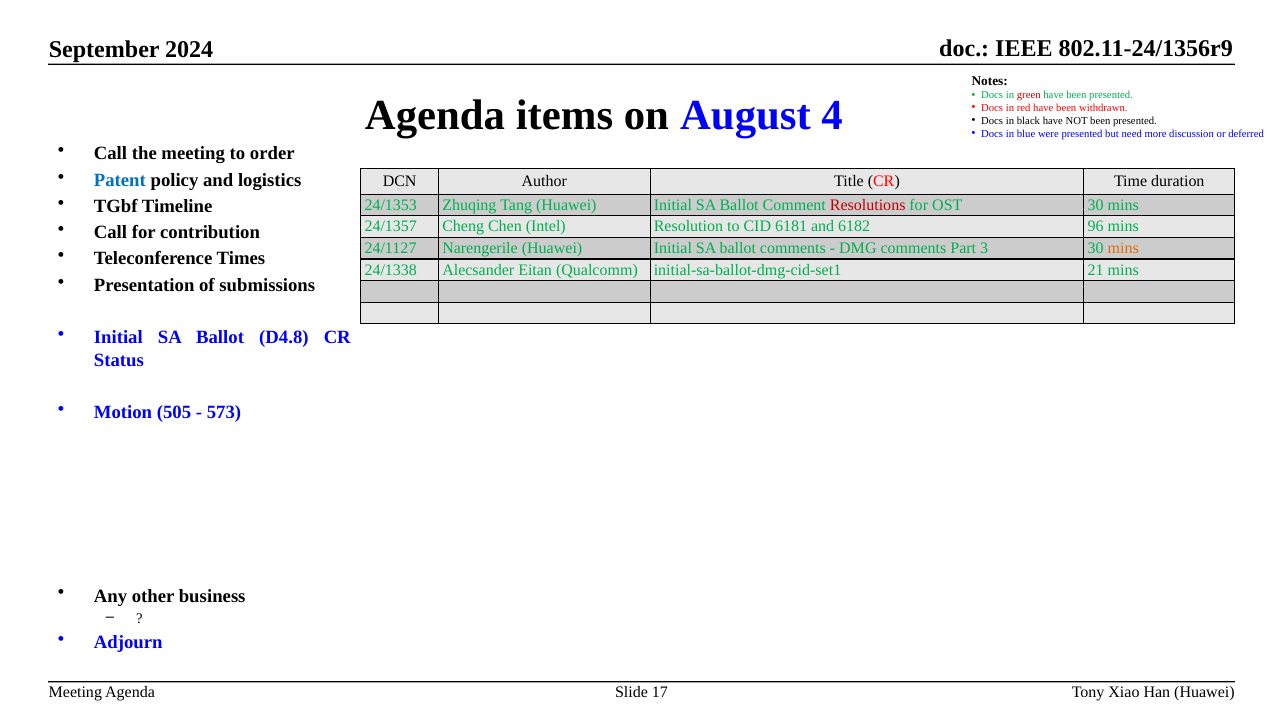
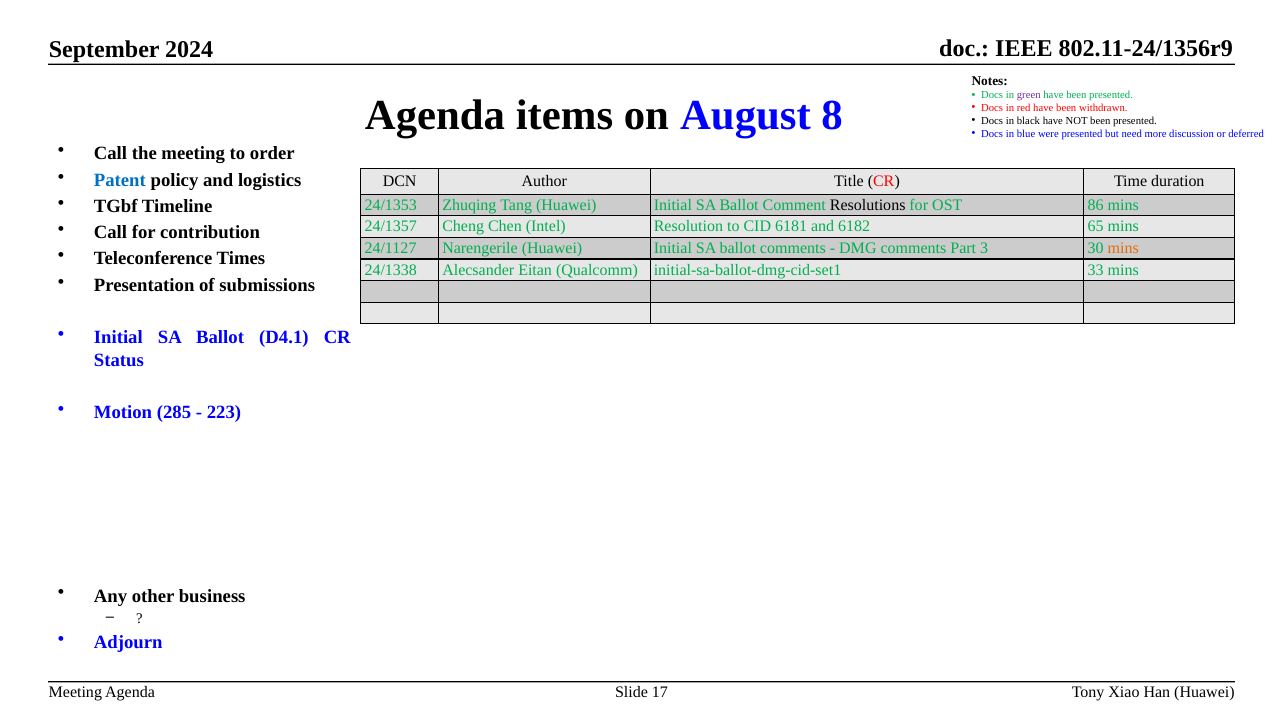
green colour: red -> purple (1029, 95)
4: 4 -> 8 (832, 115)
Resolutions colour: red -> black (868, 205)
OST 30: 30 -> 86 (1096, 205)
96: 96 -> 65 (1096, 227)
21: 21 -> 33 (1096, 270)
D4.8: D4.8 -> D4.1 (284, 337)
505: 505 -> 285 (174, 412)
573: 573 -> 223 (224, 412)
